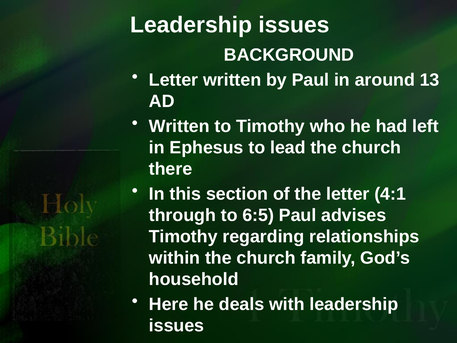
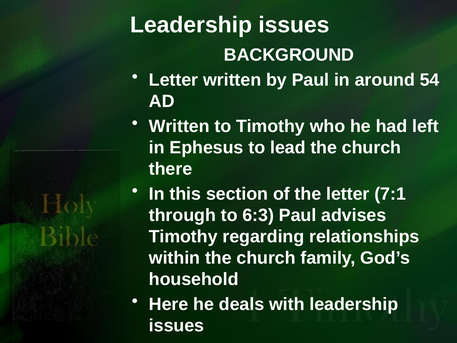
13: 13 -> 54 (430, 80)
4:1: 4:1 -> 7:1 (390, 194)
6:5: 6:5 -> 6:3 (258, 215)
